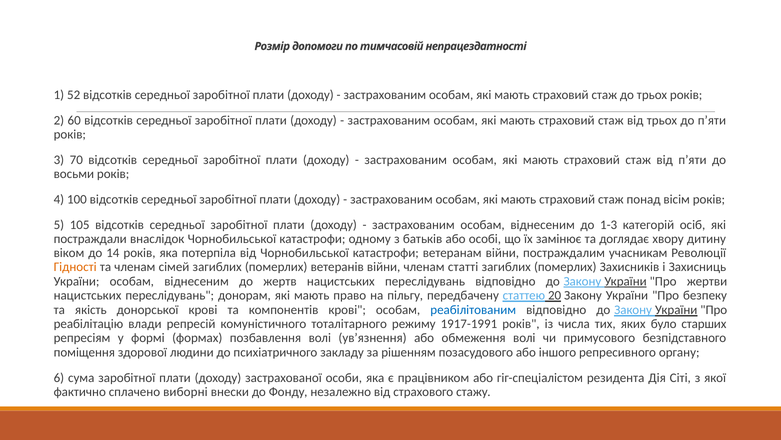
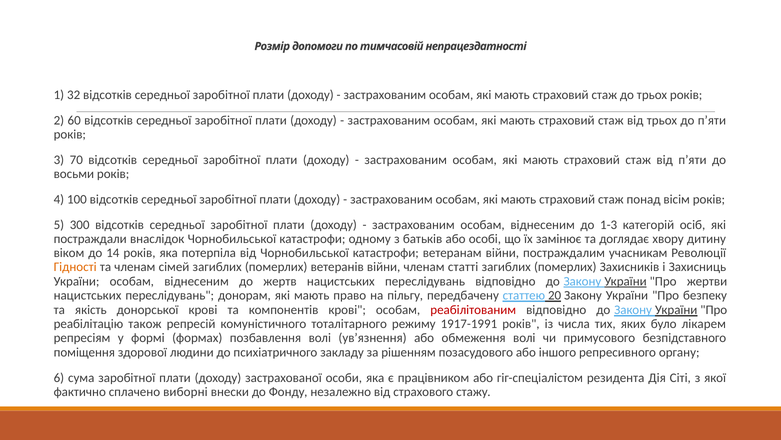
52: 52 -> 32 (74, 95)
105: 105 -> 300 (80, 224)
реабілітованим colour: blue -> red (473, 309)
влади: влади -> також (145, 324)
старших: старших -> лікарем (704, 324)
